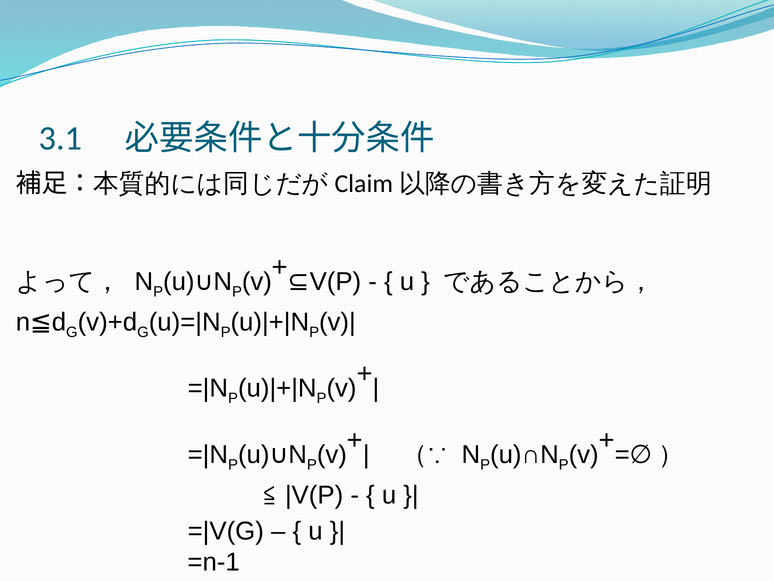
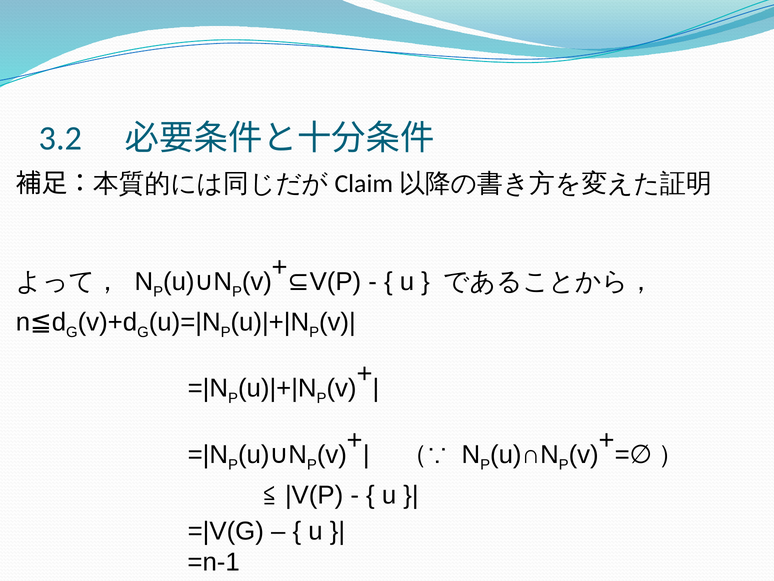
3.1: 3.1 -> 3.2 (60, 138)
